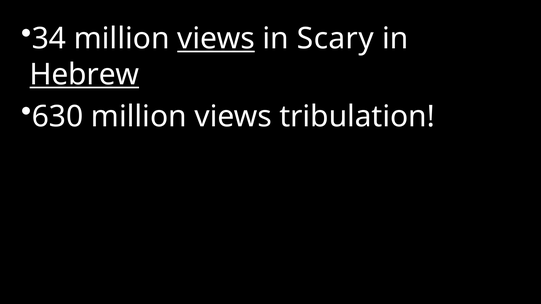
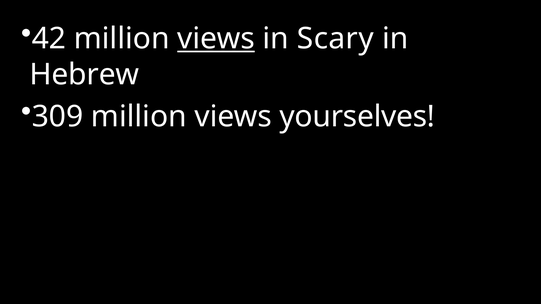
34: 34 -> 42 (49, 39)
Hebrew underline: present -> none (84, 75)
630: 630 -> 309 (57, 117)
tribulation: tribulation -> yourselves (357, 117)
